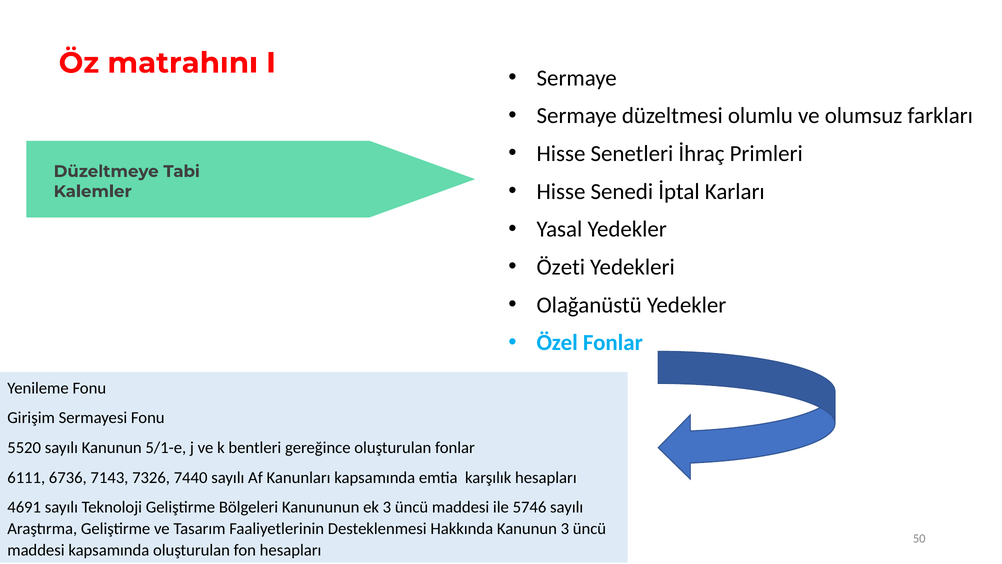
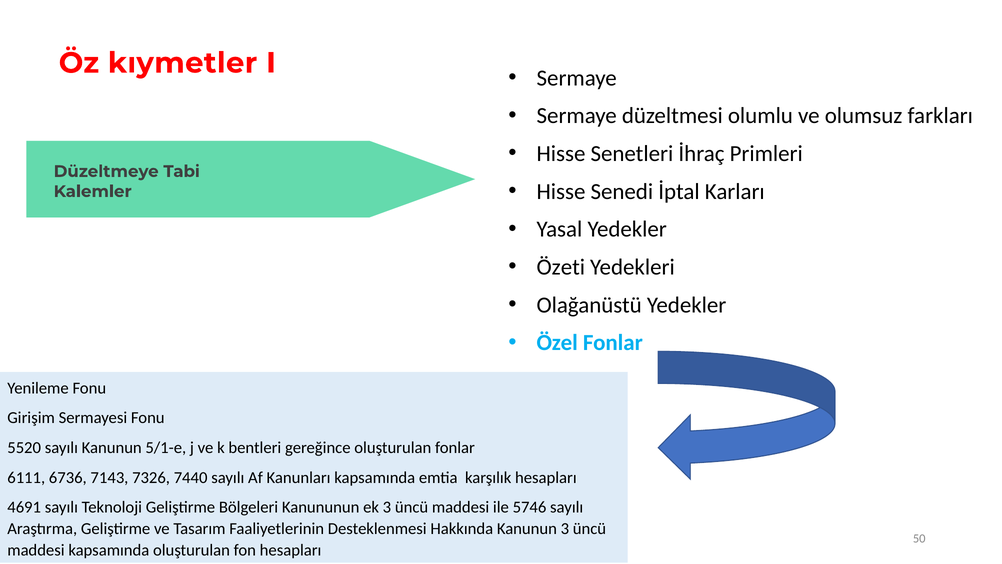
matrahını: matrahını -> kıymetler (183, 63)
